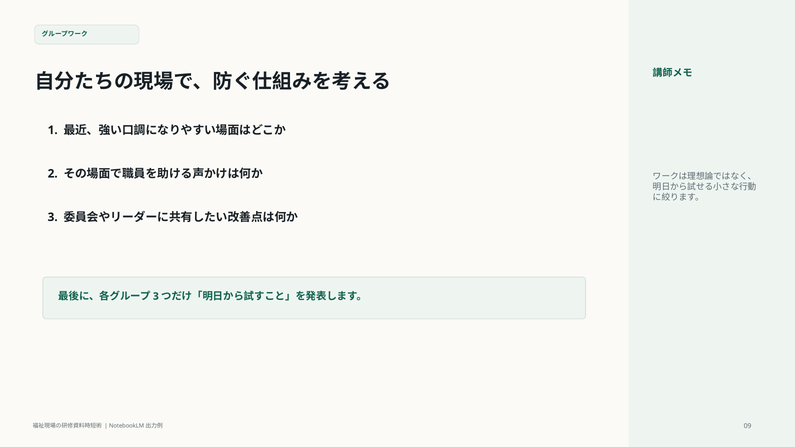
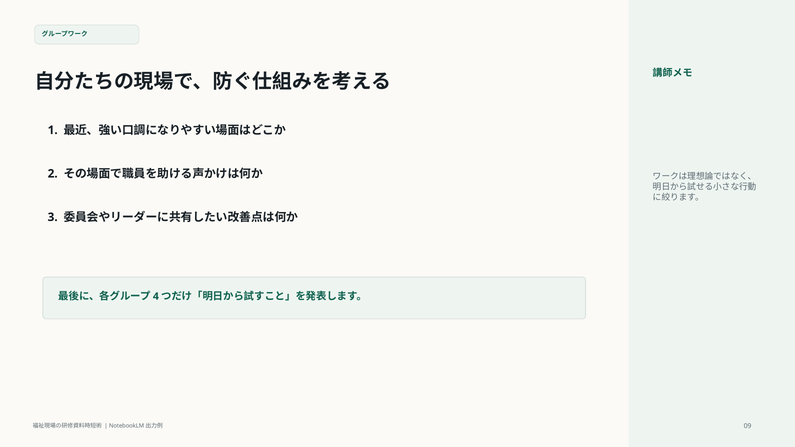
3: 3 -> 4 (156, 296)
